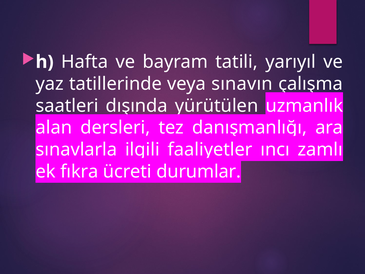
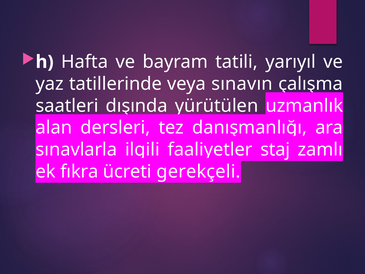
ıncı: ıncı -> staj (275, 149)
durumlar: durumlar -> gerekçeli (198, 171)
